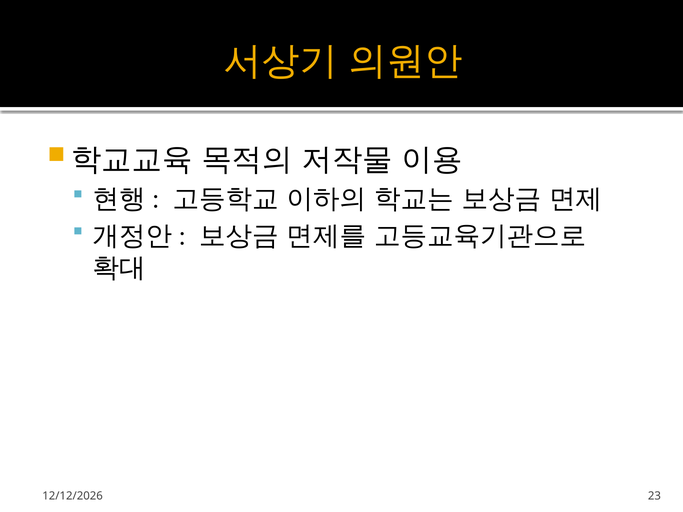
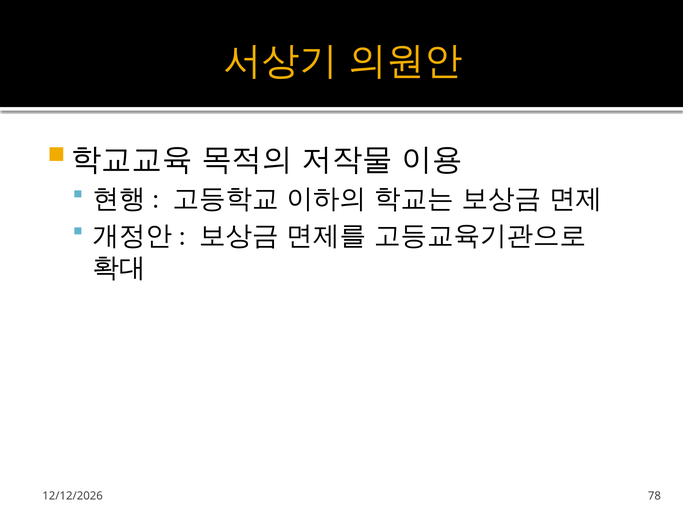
23: 23 -> 78 (654, 496)
